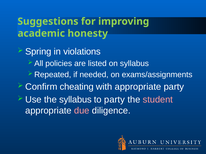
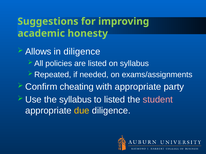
Spring: Spring -> Allows (38, 52)
in violations: violations -> diligence (82, 52)
to party: party -> listed (115, 100)
due colour: pink -> yellow (82, 111)
